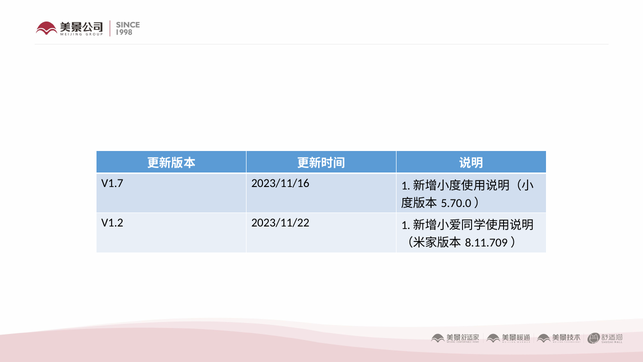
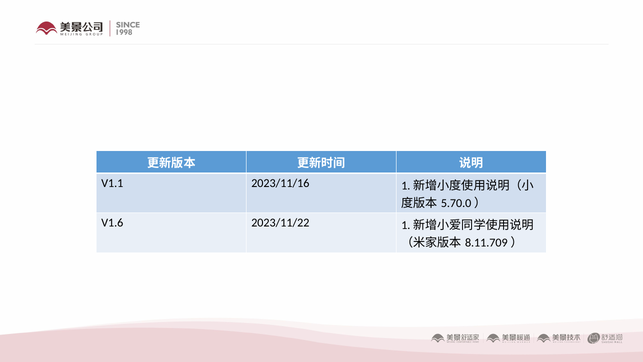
V1.7: V1.7 -> V1.1 (112, 183)
V1.2: V1.2 -> V1.6 (112, 223)
